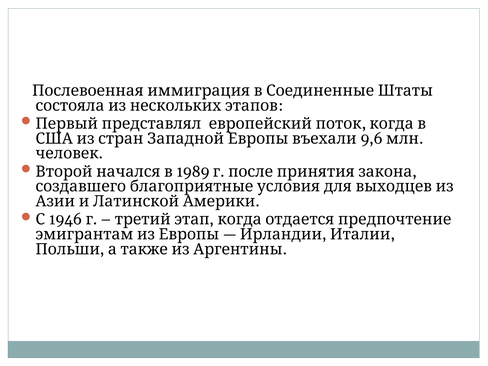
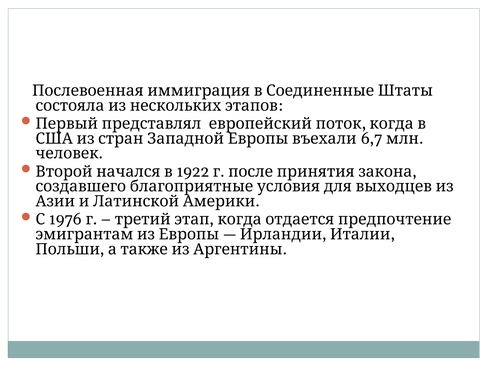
9,6: 9,6 -> 6,7 (372, 139)
1989: 1989 -> 1922 (193, 172)
1946: 1946 -> 1976 (65, 220)
